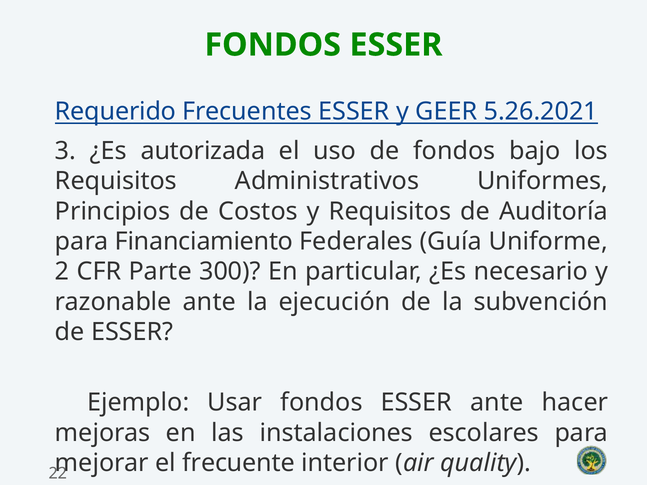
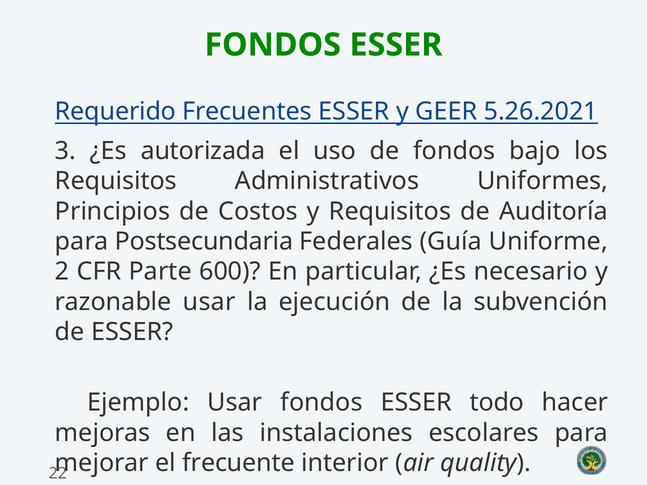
Financiamiento: Financiamiento -> Postsecundaria (204, 242)
300: 300 -> 600 (230, 272)
razonable ante: ante -> usar (209, 302)
ESSER ante: ante -> todo (497, 403)
